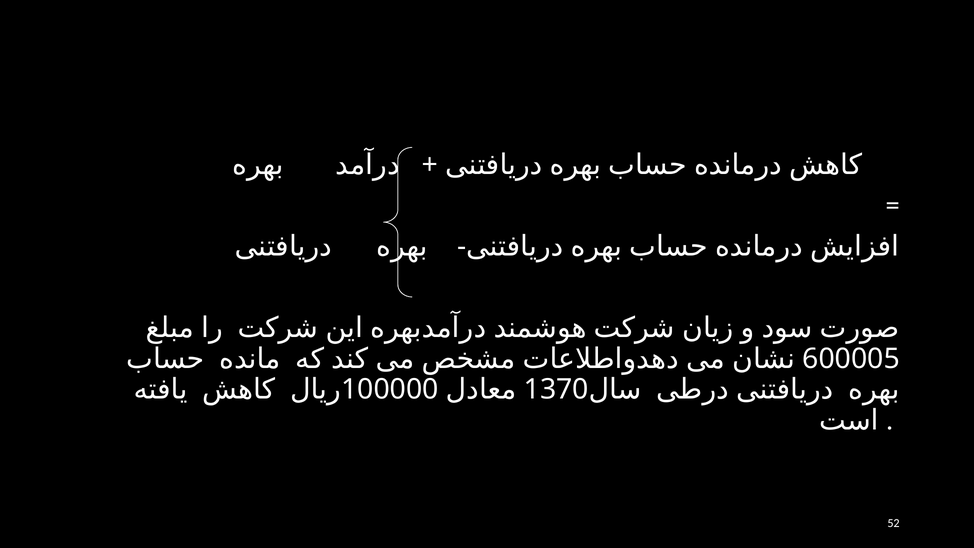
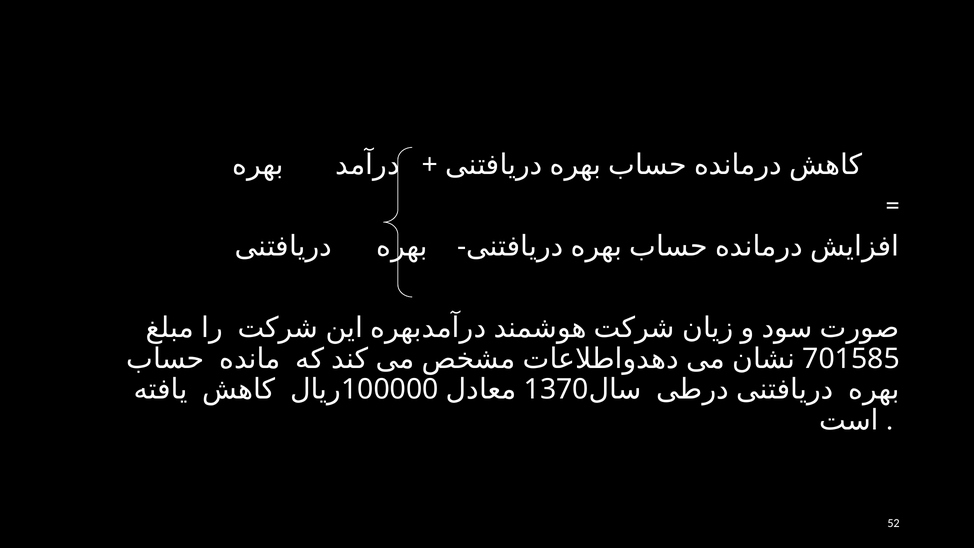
600005: 600005 -> 701585 (851, 359)
